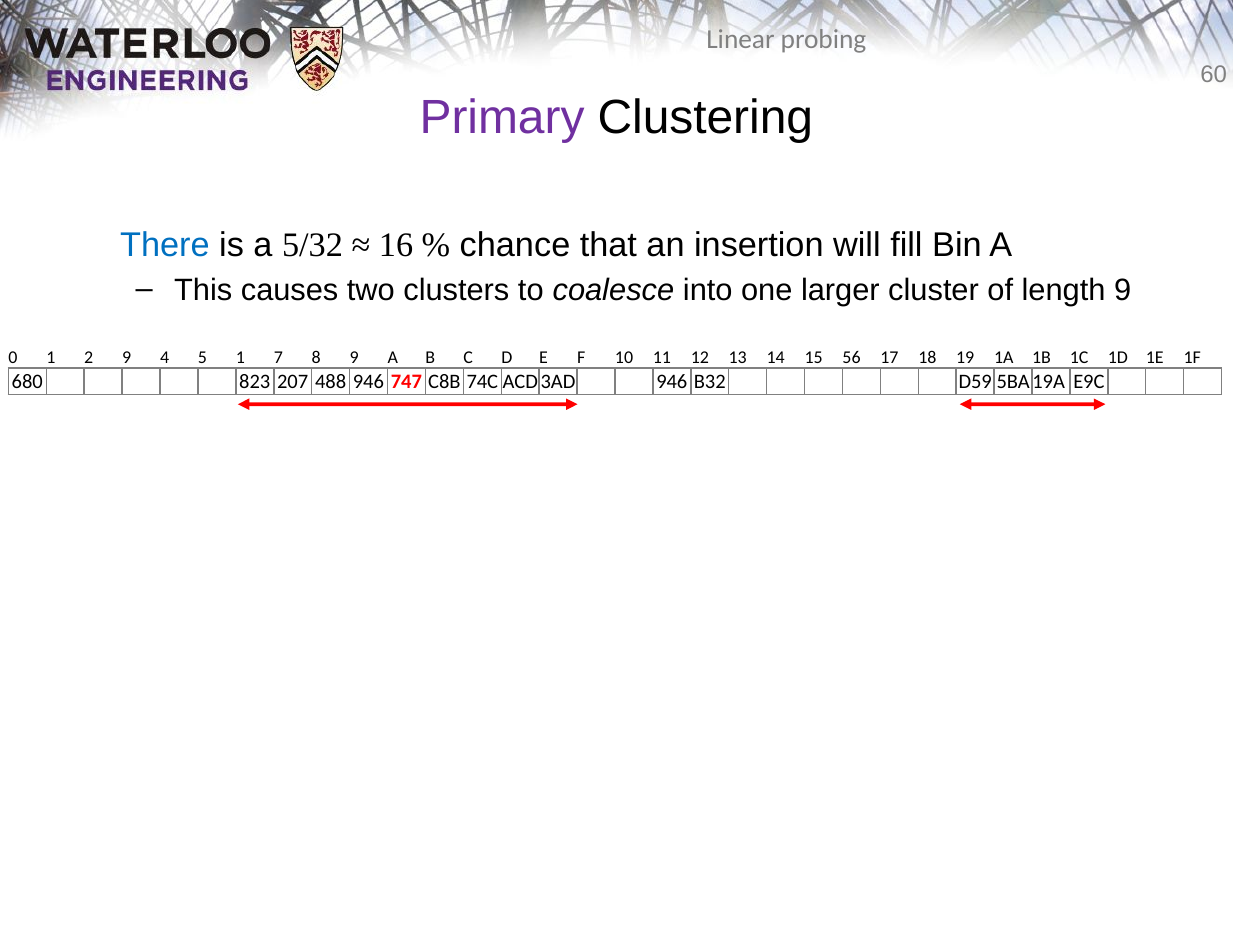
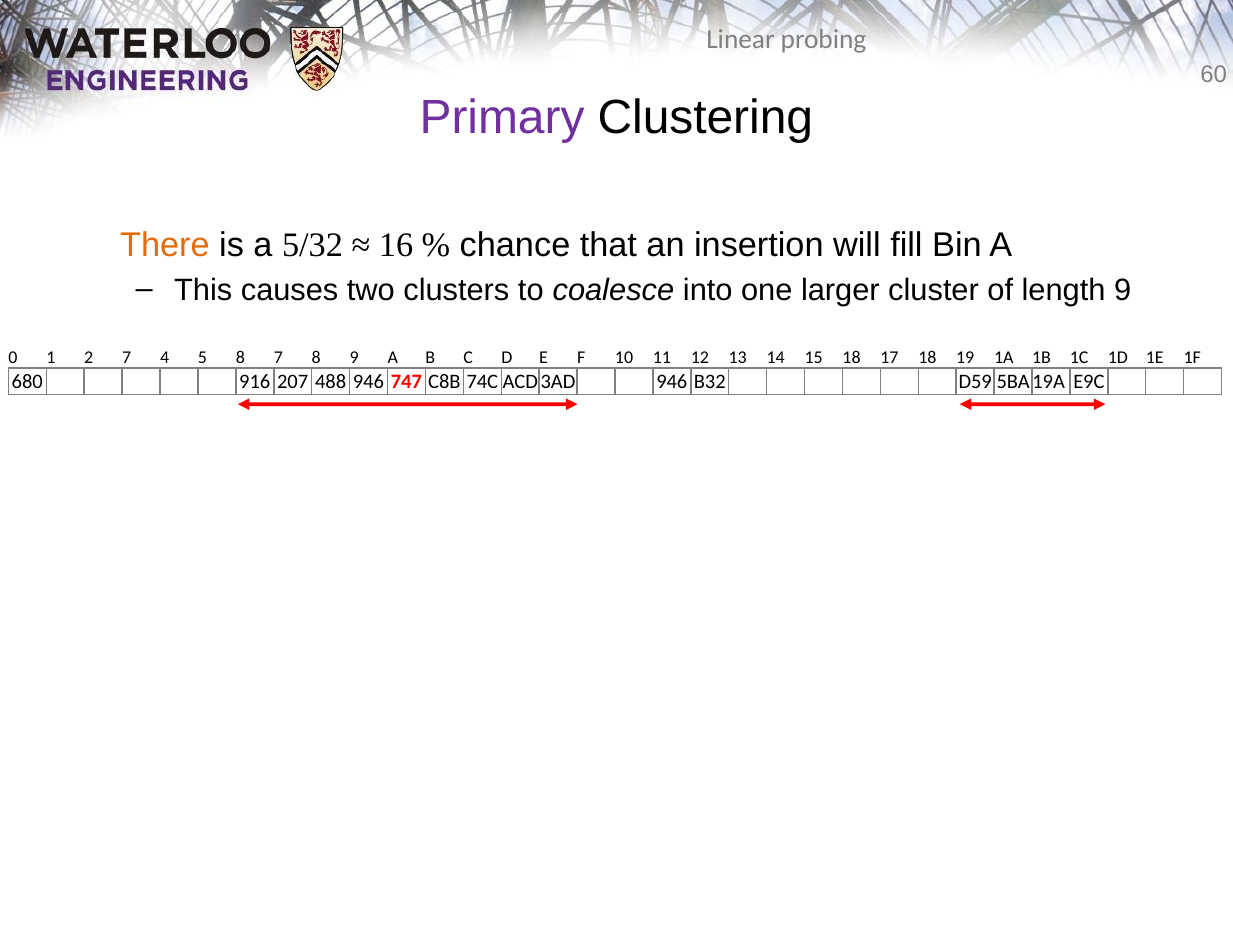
There colour: blue -> orange (165, 245)
2 9: 9 -> 7 (127, 357)
5 1: 1 -> 8 (240, 357)
15 56: 56 -> 18 (852, 357)
823: 823 -> 916 (255, 381)
